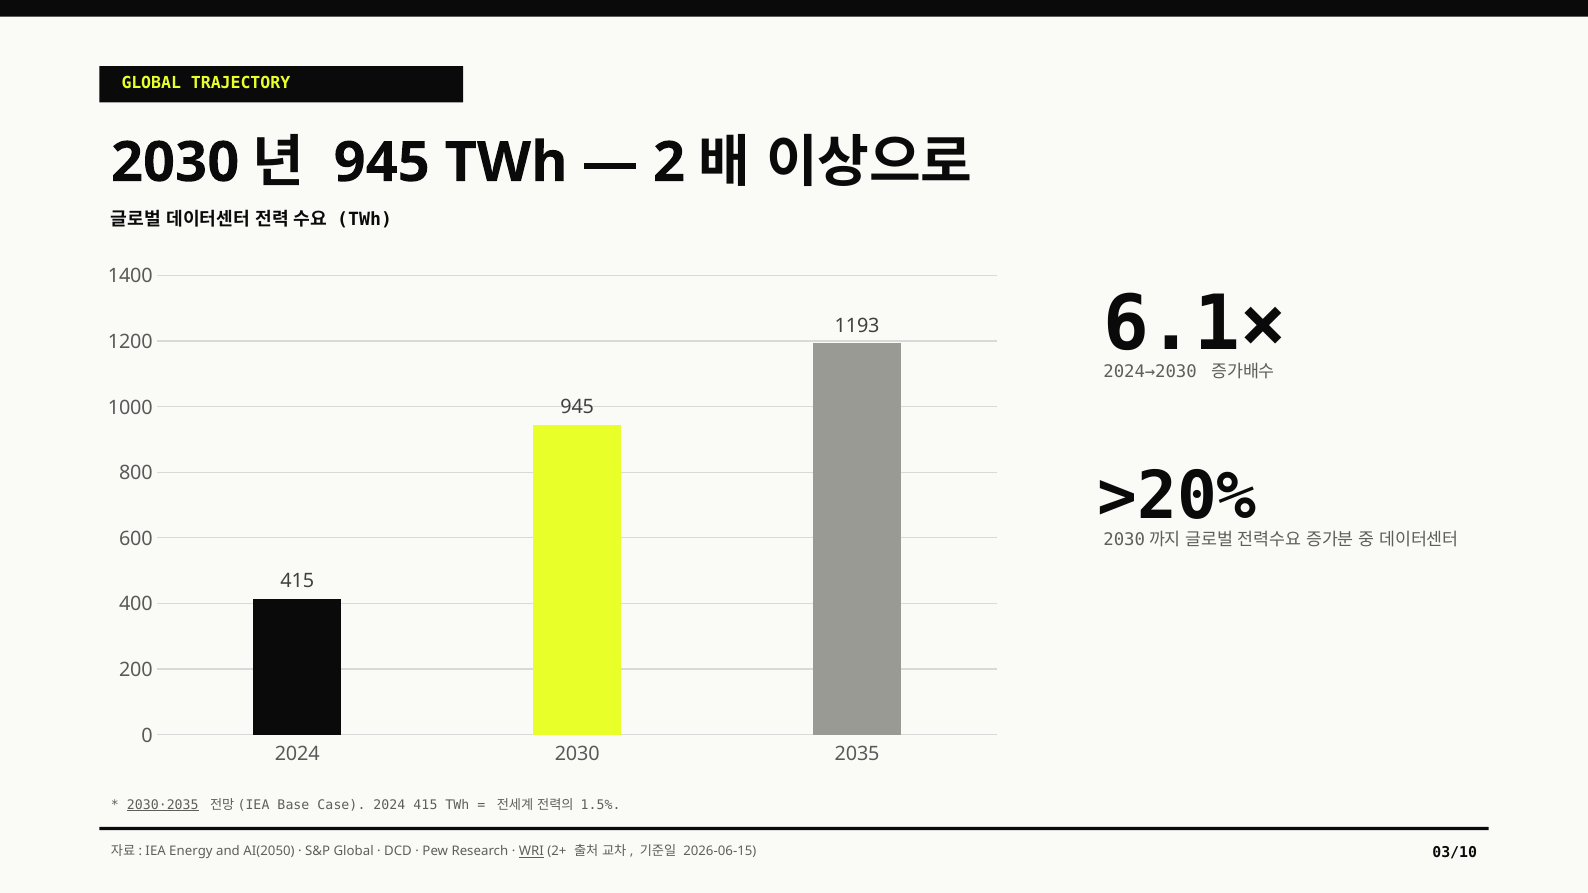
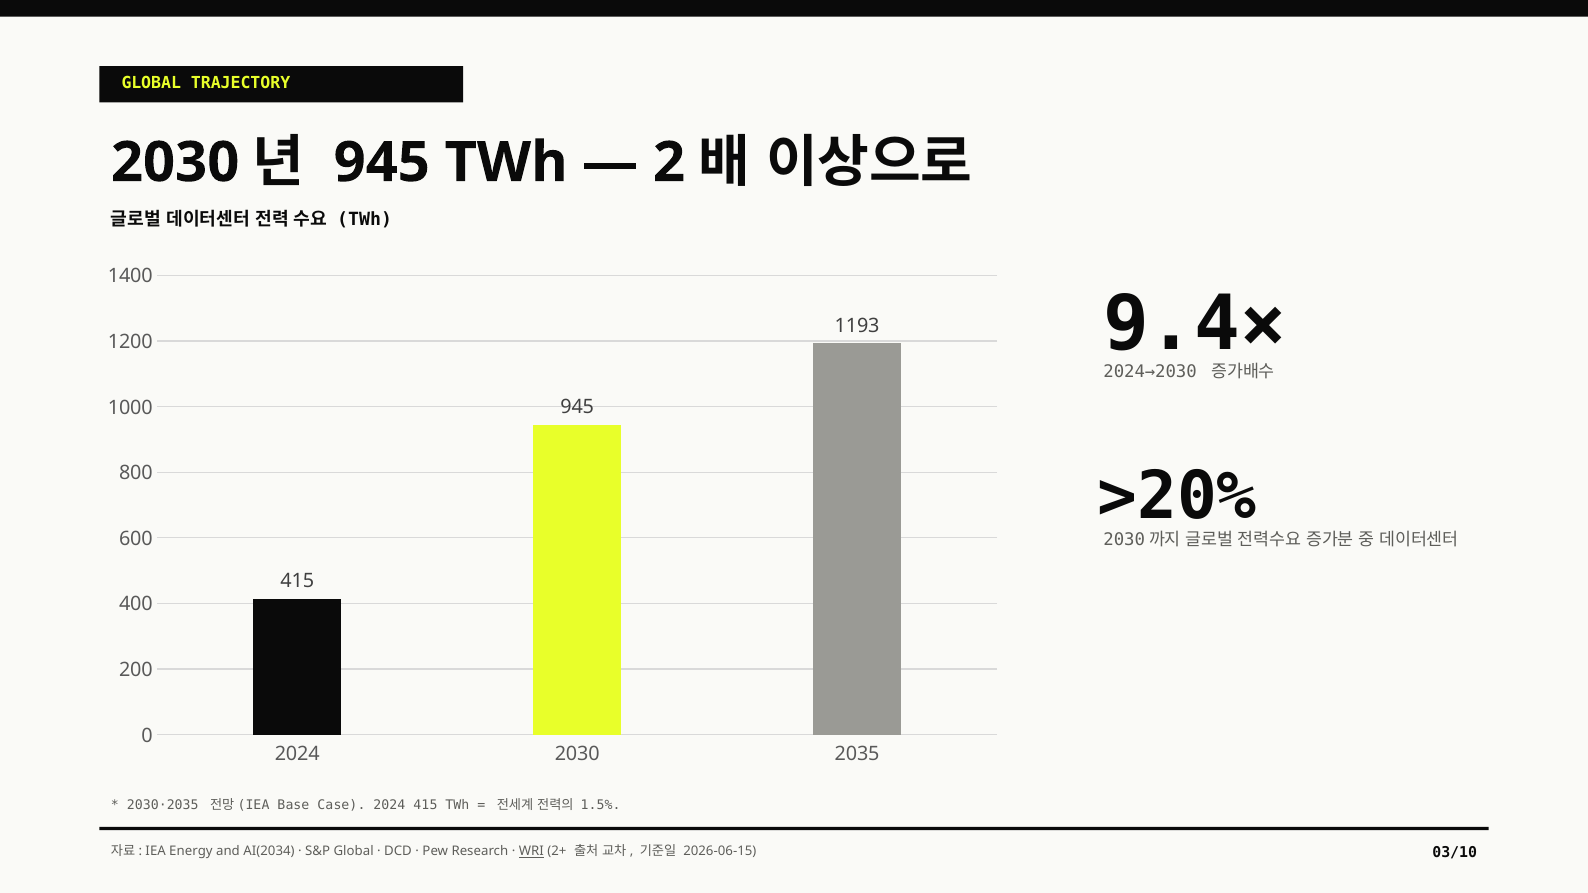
6.1×: 6.1× -> 9.4× (1195, 325)
2030·2035 underline: present -> none (163, 805)
AI(2050: AI(2050 -> AI(2034 (269, 852)
